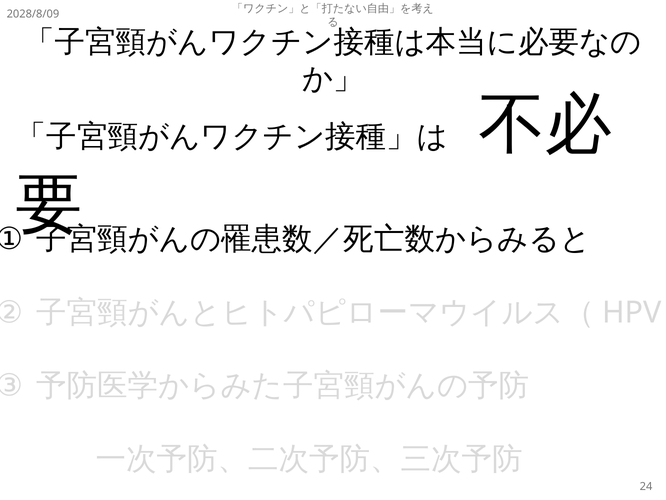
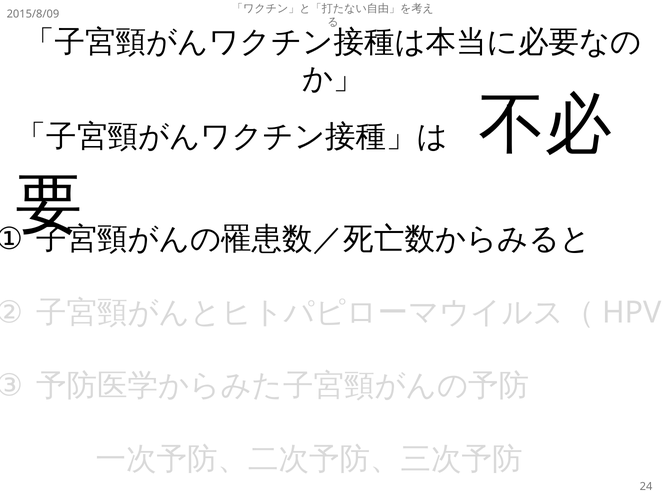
2028/8/09: 2028/8/09 -> 2015/8/09 (33, 14)
